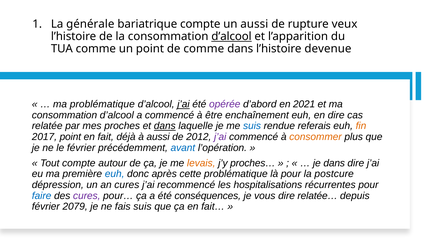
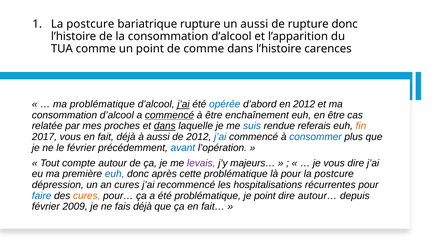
générale: générale -> postcure (90, 24)
bariatrique compte: compte -> rupture (200, 24)
rupture veux: veux -> donc (345, 24)
d’alcool underline: present -> none (231, 37)
devenue: devenue -> carences (328, 49)
opérée colour: purple -> blue (225, 104)
en 2021: 2021 -> 2012 (304, 104)
commencé underline: none -> present (170, 115)
en dire: dire -> être (336, 115)
2017 point: point -> vous (70, 137)
j’ai colour: purple -> blue (220, 137)
consommer colour: orange -> blue (315, 137)
levais colour: orange -> purple (201, 163)
proches…: proches… -> majeurs… (253, 163)
je dans: dans -> vous (334, 163)
cures colour: purple -> orange (87, 196)
été conséquences: conséquences -> problématique (208, 196)
je vous: vous -> point (265, 196)
relatée…: relatée… -> autour… (317, 196)
2079: 2079 -> 2009 (75, 206)
fais suis: suis -> déjà (143, 206)
